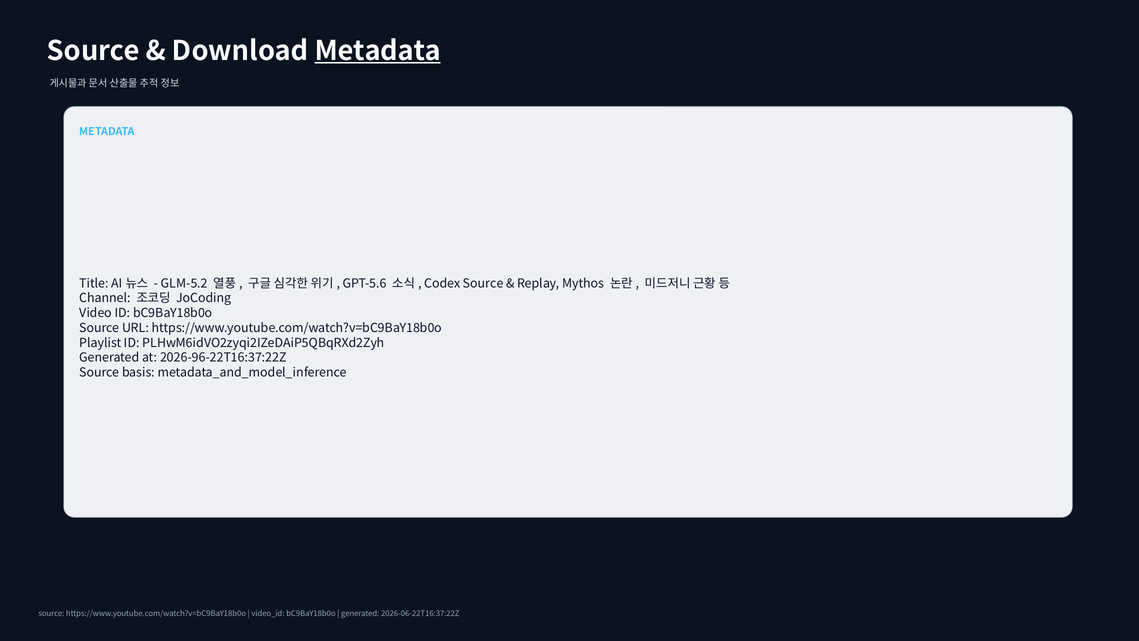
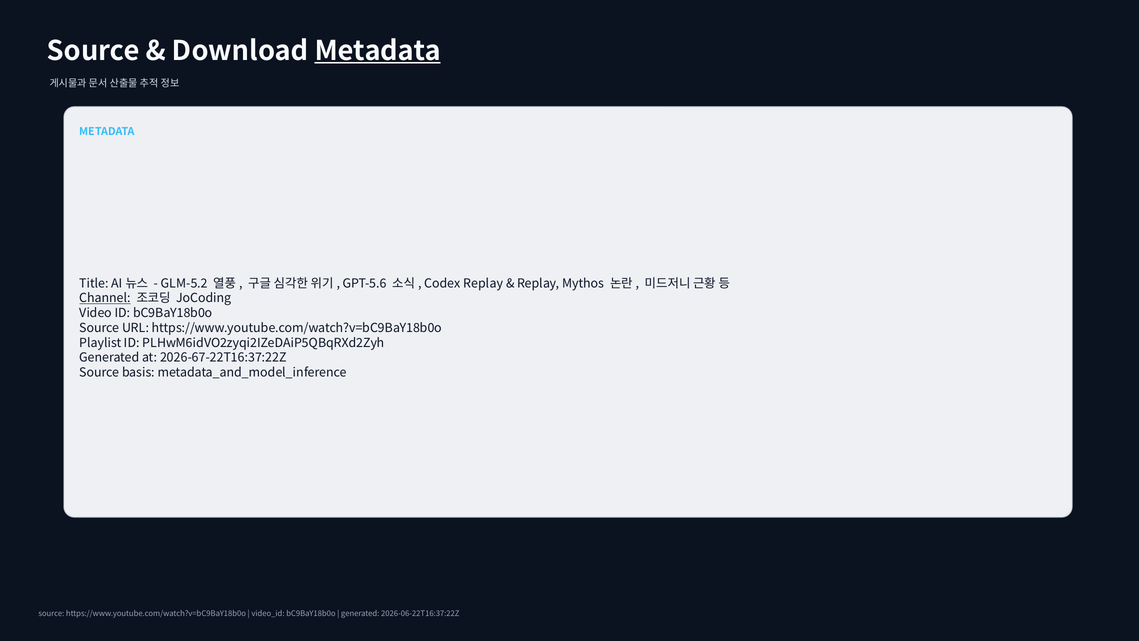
Codex Source: Source -> Replay (483, 283)
Channel underline: none -> present (105, 298)
2026-96-22T16:37:22Z: 2026-96-22T16:37:22Z -> 2026-67-22T16:37:22Z (223, 358)
